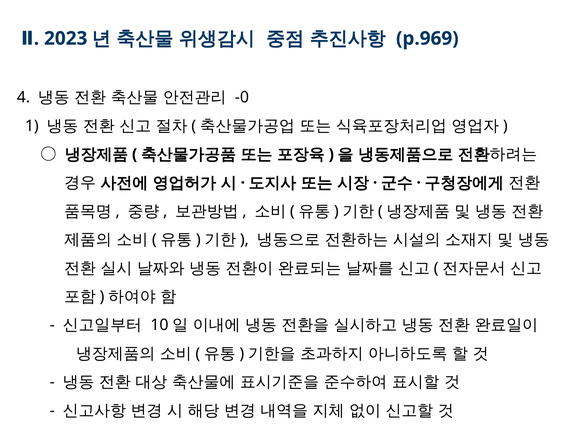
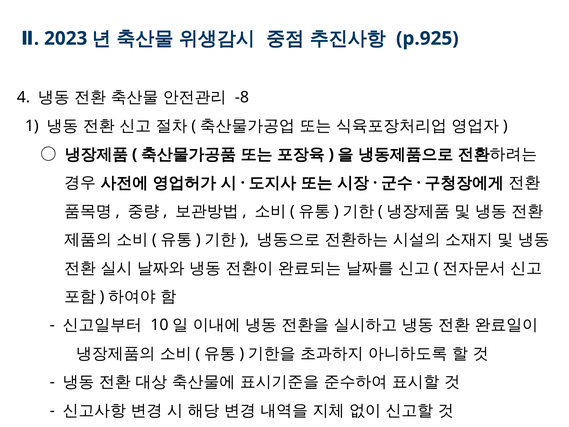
p.969: p.969 -> p.925 (427, 38)
-0: -0 -> -8 (242, 97)
